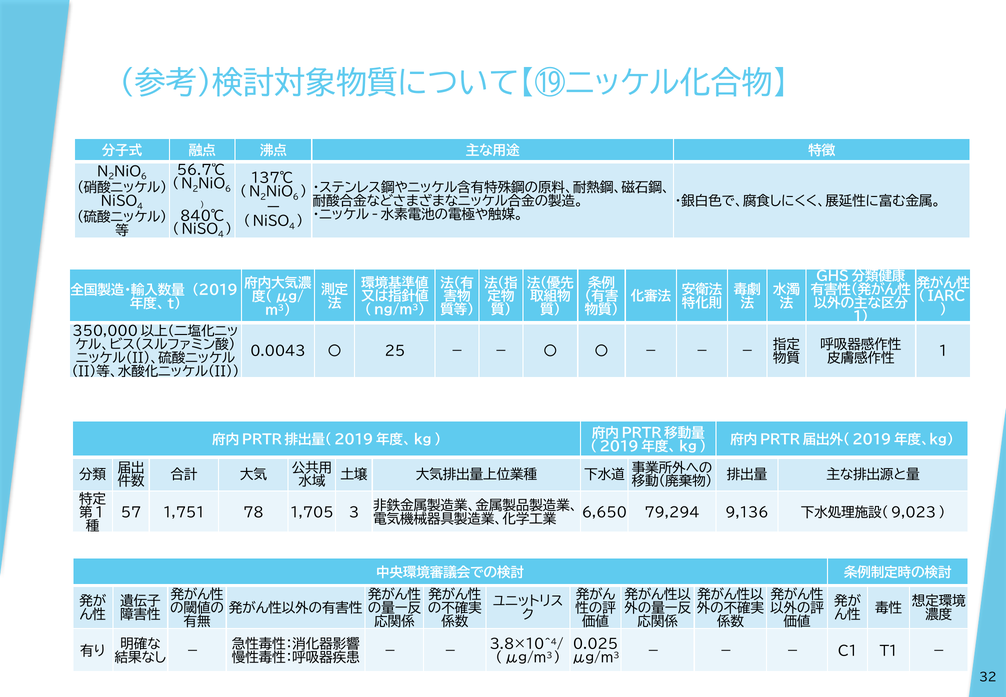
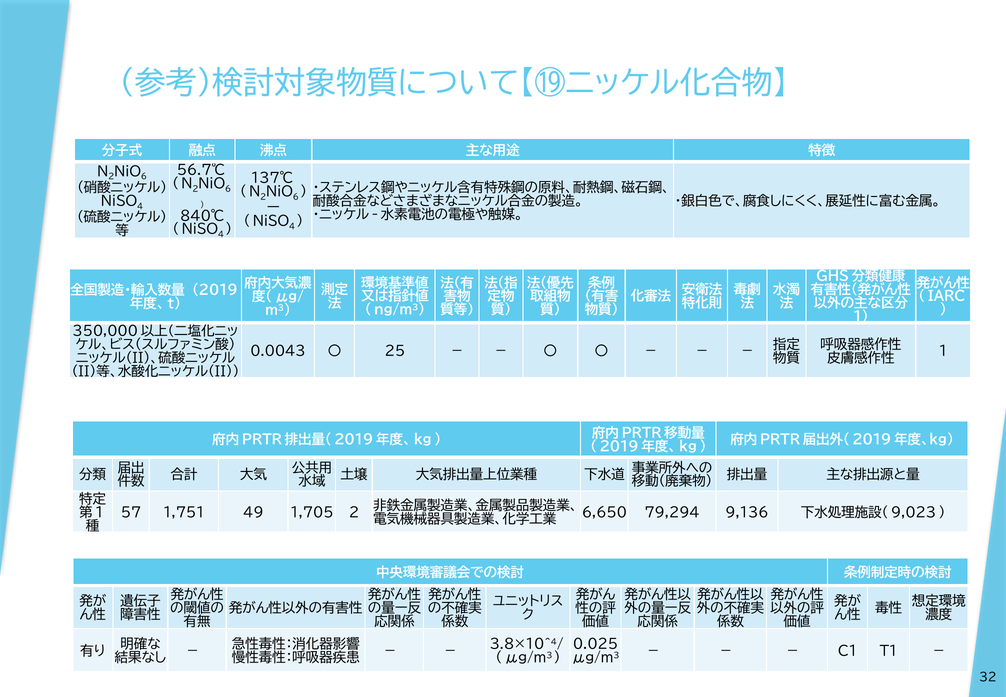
78: 78 -> 49 (253, 512)
1,705 3: 3 -> 2 (354, 512)
